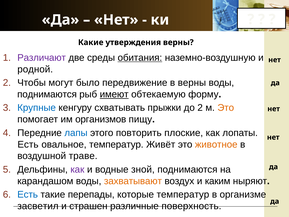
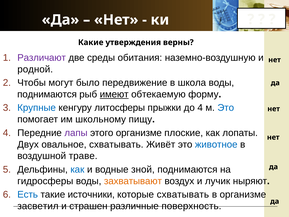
обитания underline: present -> none (140, 58)
в верны: верны -> школа (192, 83)
схватывать: схватывать -> литосферы (120, 108)
до 2: 2 -> 4 (200, 108)
Это colour: orange -> blue (226, 108)
организмов: организмов -> школьному (101, 119)
лапы colour: blue -> purple (76, 133)
этого повторить: повторить -> организме (139, 133)
Есть: Есть -> Двух (28, 144)
овальное температур: температур -> схватывать (116, 144)
животное colour: orange -> blue (216, 144)
как colour: purple -> blue (77, 169)
карандашом: карандашом -> гидросферы (45, 181)
каким: каким -> лучик (218, 181)
перепады: перепады -> источники (91, 194)
которые температур: температур -> схватывать (183, 194)
